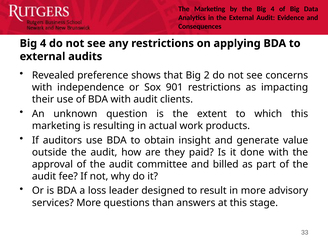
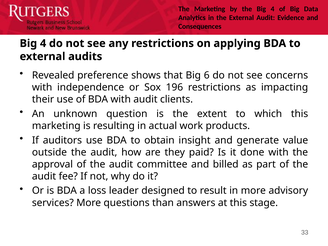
2: 2 -> 6 (207, 75)
901: 901 -> 196 (174, 87)
